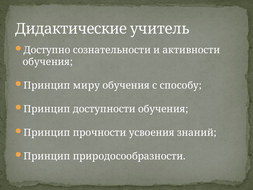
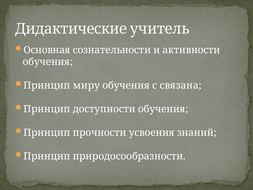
Доступно: Доступно -> Основная (47, 50)
способу: способу -> связана (181, 85)
